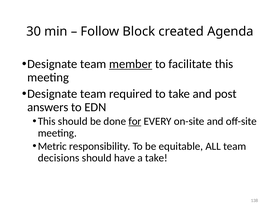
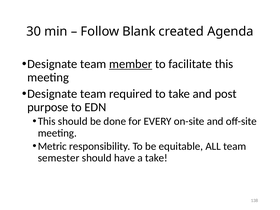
Block: Block -> Blank (139, 31)
answers: answers -> purpose (48, 107)
for underline: present -> none (135, 121)
decisions: decisions -> semester (59, 158)
